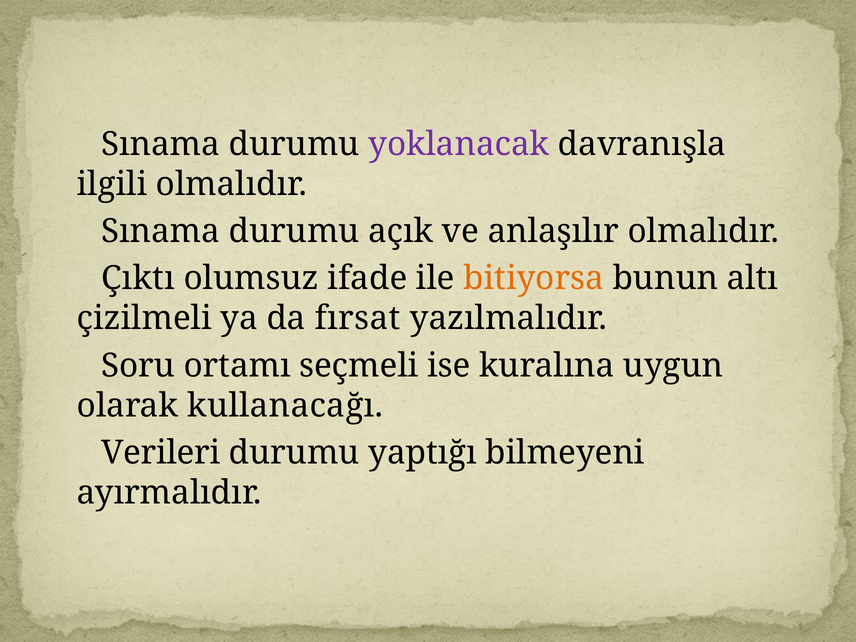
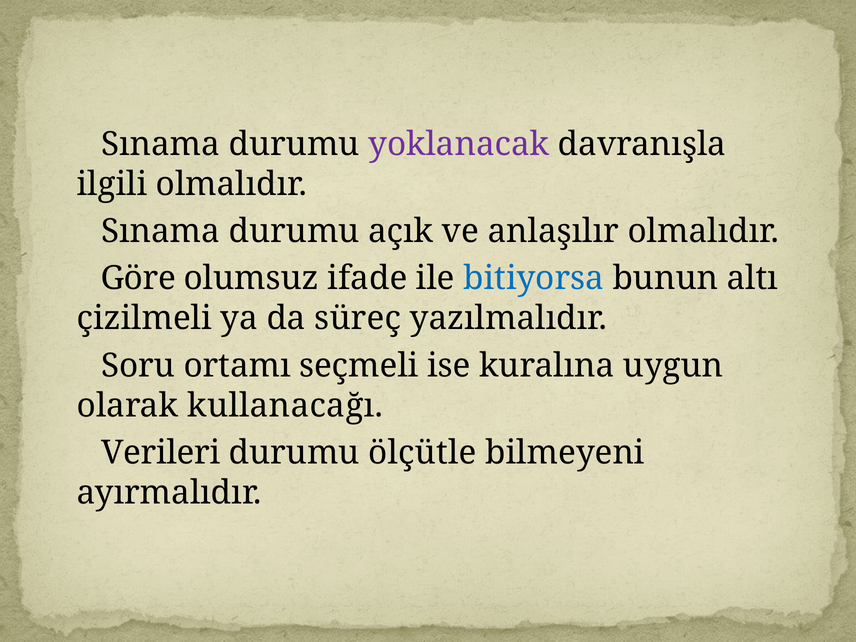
Çıktı: Çıktı -> Göre (138, 279)
bitiyorsa colour: orange -> blue (534, 279)
fırsat: fırsat -> süreç (358, 318)
yaptığı: yaptığı -> ölçütle (422, 453)
